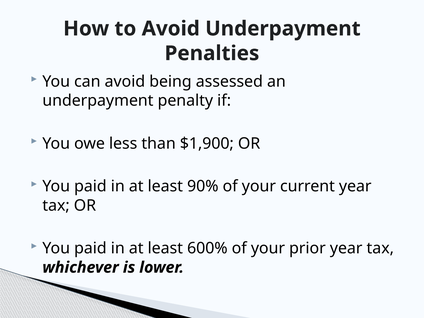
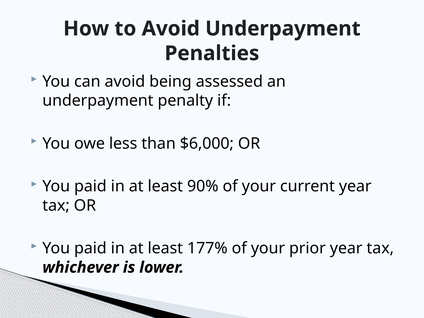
$1,900: $1,900 -> $6,000 (207, 143)
600%: 600% -> 177% (207, 248)
